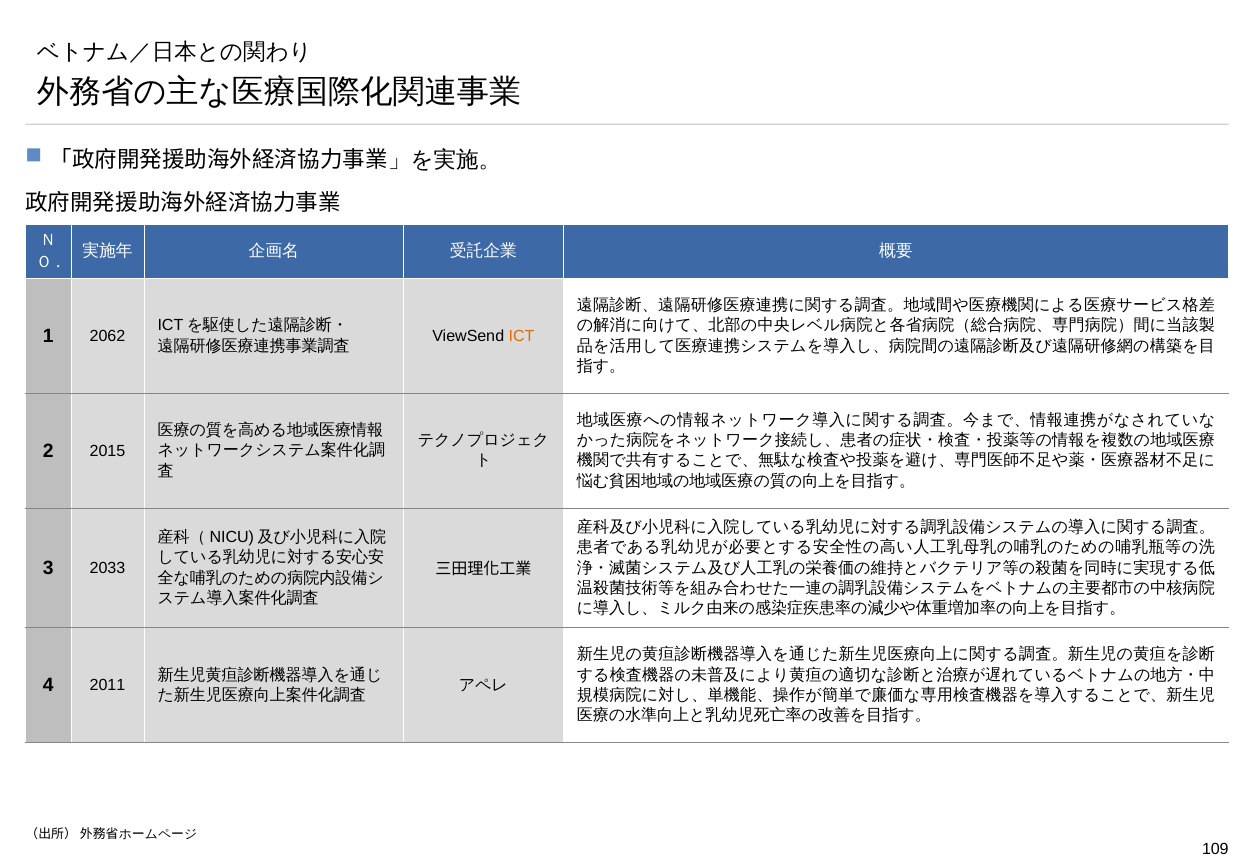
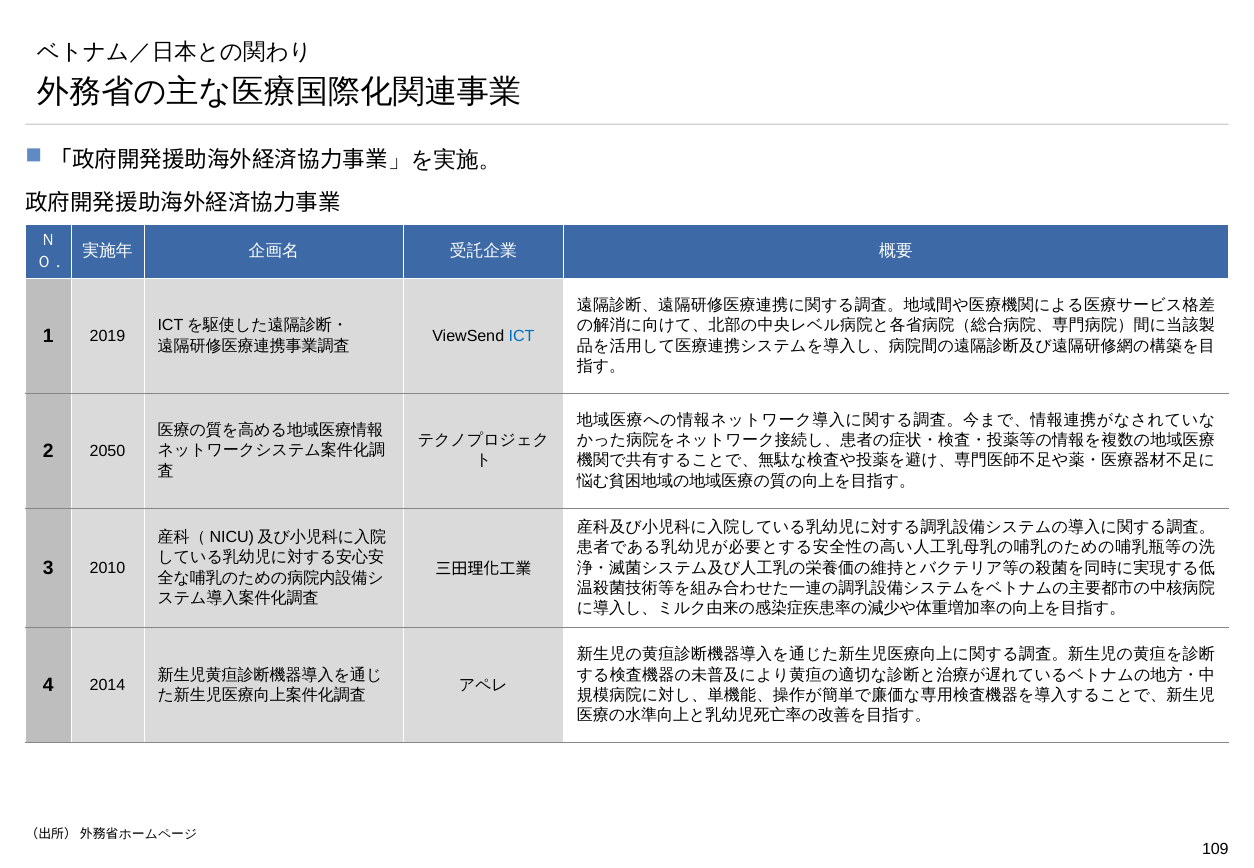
2062: 2062 -> 2019 (108, 336)
ICT colour: orange -> blue (522, 336)
2015: 2015 -> 2050 (108, 451)
2033: 2033 -> 2010 (108, 568)
2011: 2011 -> 2014 (108, 685)
